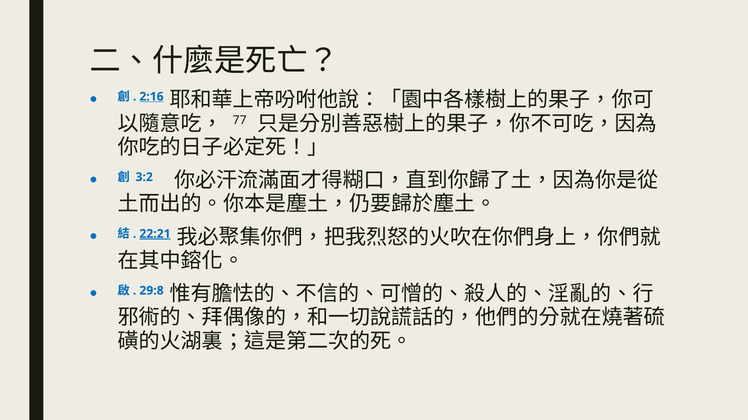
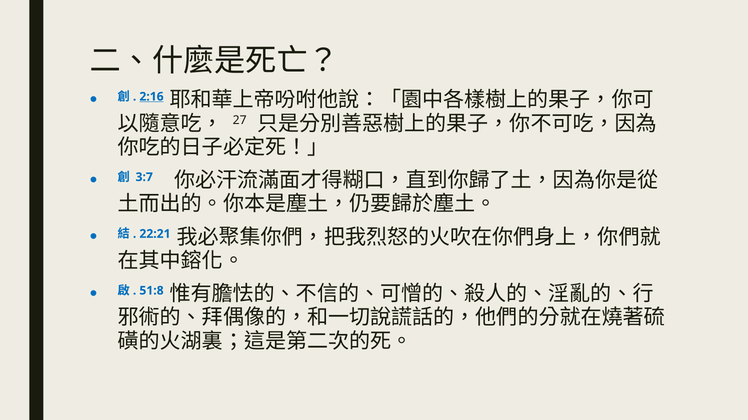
77: 77 -> 27 (240, 121)
3:2: 3:2 -> 3:7 (144, 177)
22:21 underline: present -> none (155, 234)
29:8: 29:8 -> 51:8 (152, 291)
